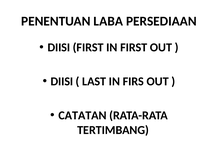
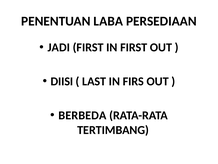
DIISI: DIISI -> JADI (59, 47)
CATATAN: CATATAN -> BERBEDA (82, 115)
